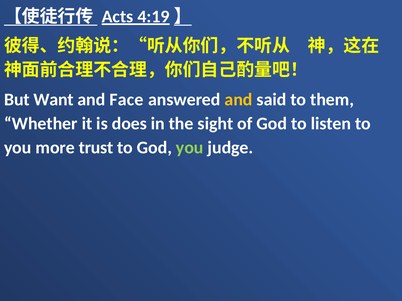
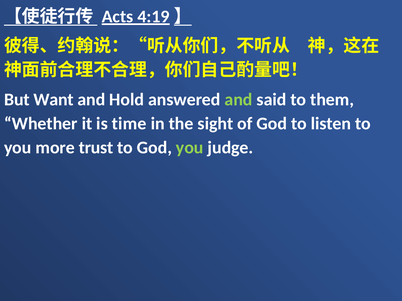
Face: Face -> Hold (127, 100)
and colour: yellow -> light green (239, 100)
does: does -> time (129, 124)
